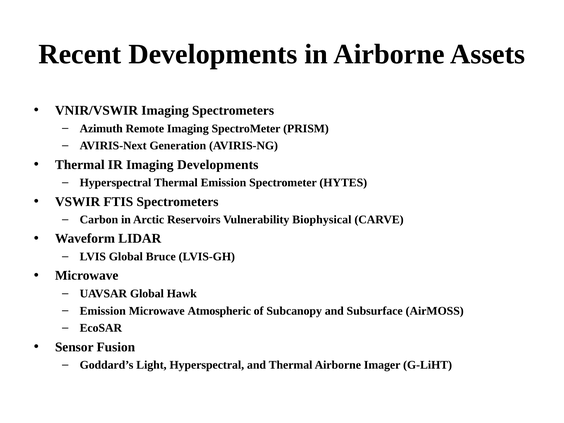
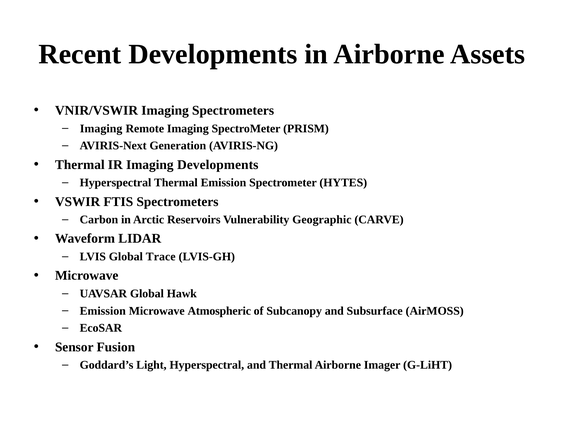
Azimuth: Azimuth -> Imaging (101, 129)
Biophysical: Biophysical -> Geographic (322, 220)
Bruce: Bruce -> Trace (161, 257)
